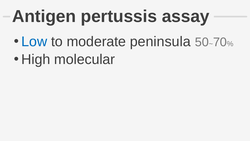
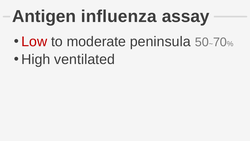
pertussis: pertussis -> influenza (119, 16)
Low colour: blue -> red (34, 41)
molecular: molecular -> ventilated (85, 59)
